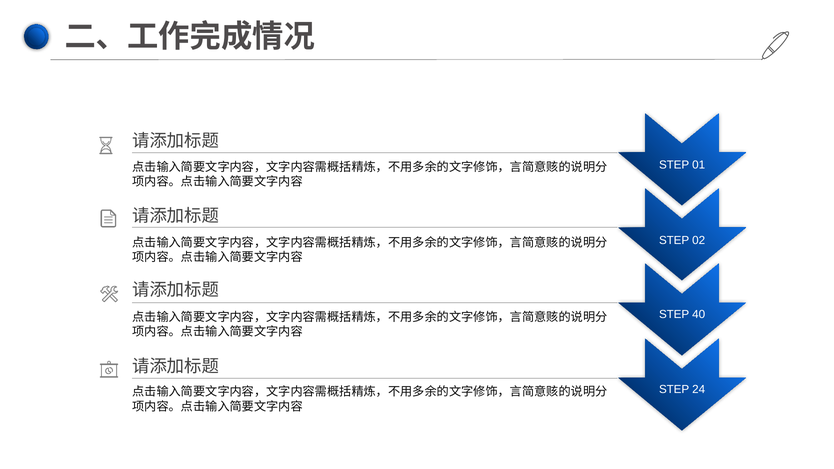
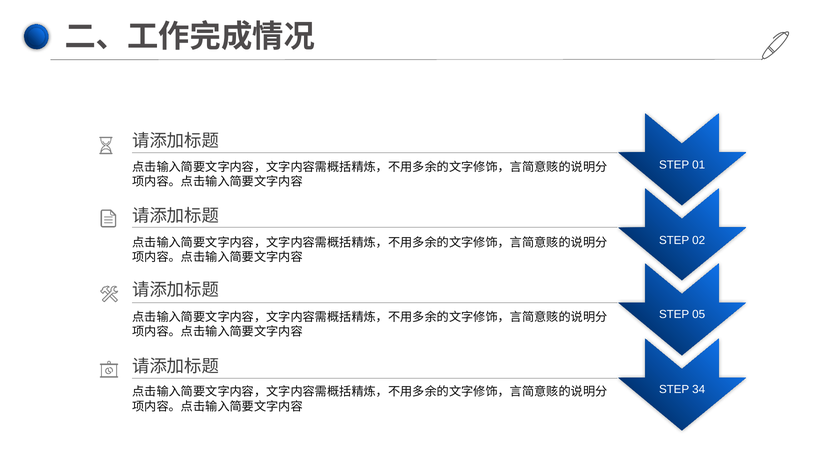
40: 40 -> 05 (699, 315)
24: 24 -> 34 (699, 390)
